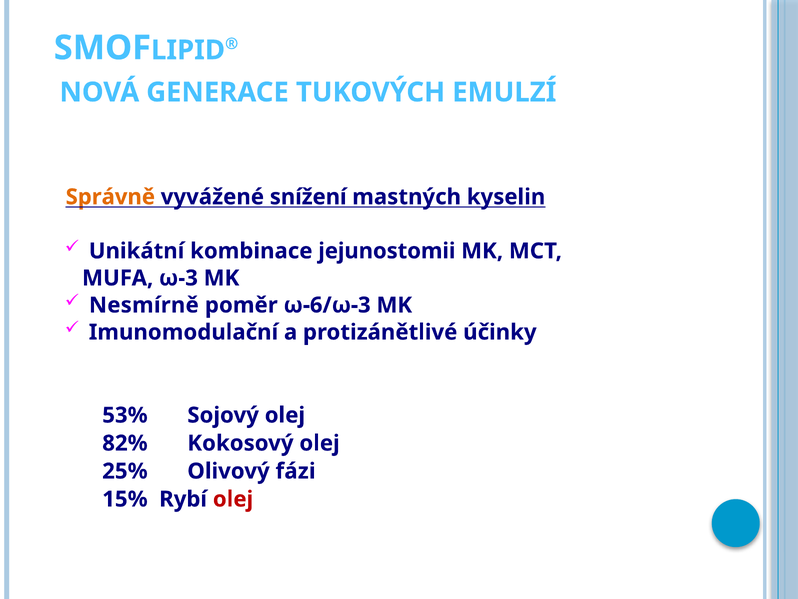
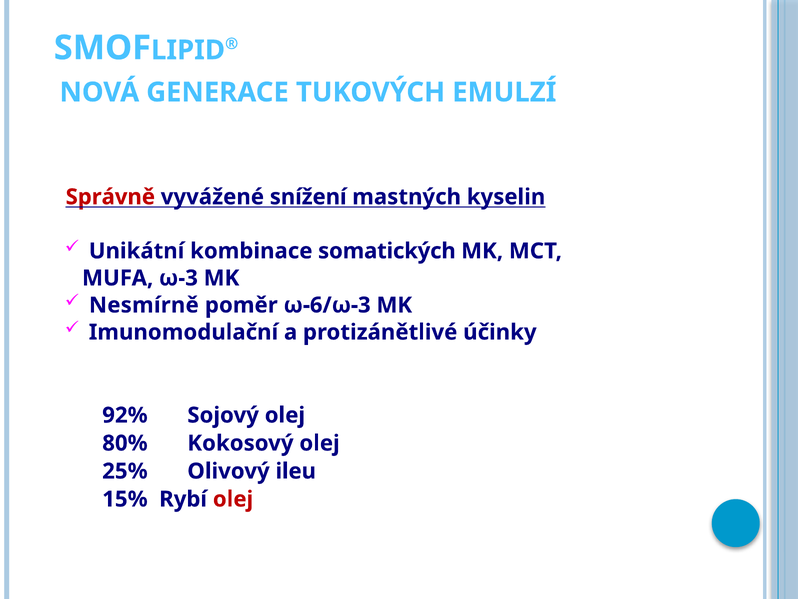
Správně colour: orange -> red (110, 197)
jejunostomii: jejunostomii -> somatických (387, 251)
53%: 53% -> 92% (125, 415)
82%: 82% -> 80% (125, 443)
fázi: fázi -> ileu (296, 471)
